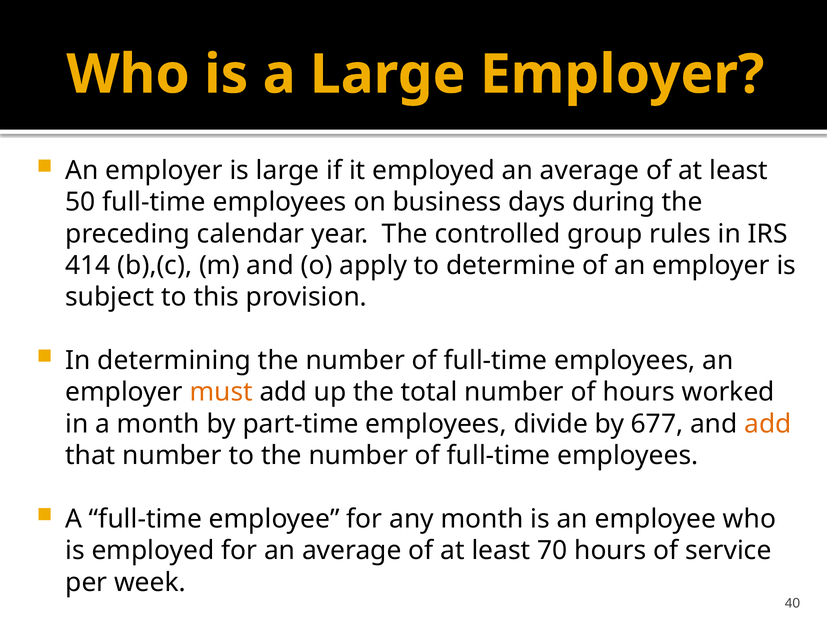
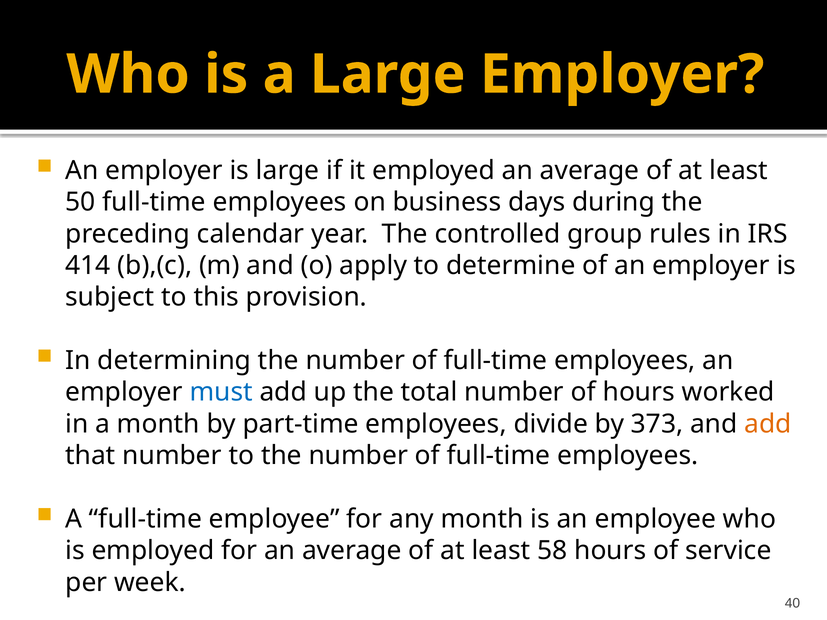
must colour: orange -> blue (221, 392)
677: 677 -> 373 (657, 424)
70: 70 -> 58 (552, 551)
